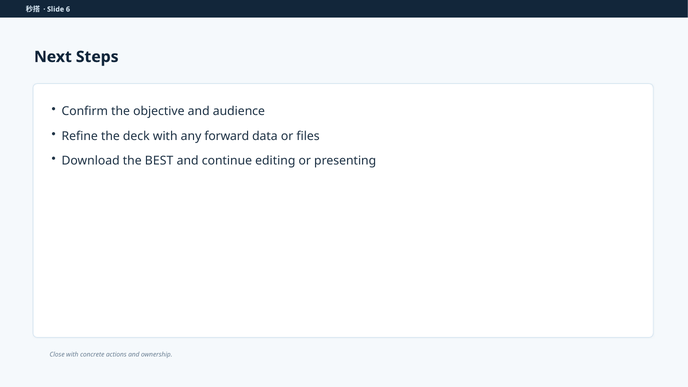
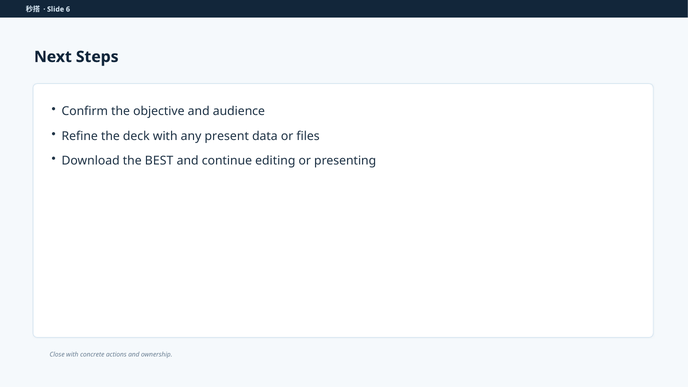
forward: forward -> present (227, 136)
